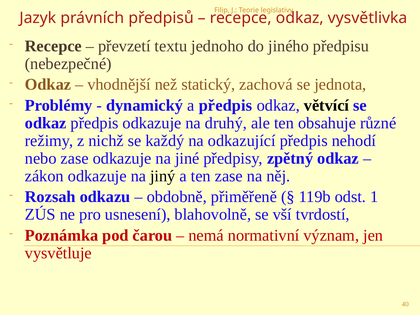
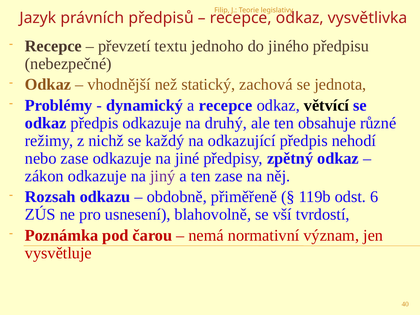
a předpis: předpis -> recepce (225, 105)
jiný colour: black -> purple (163, 176)
1: 1 -> 6 (374, 197)
